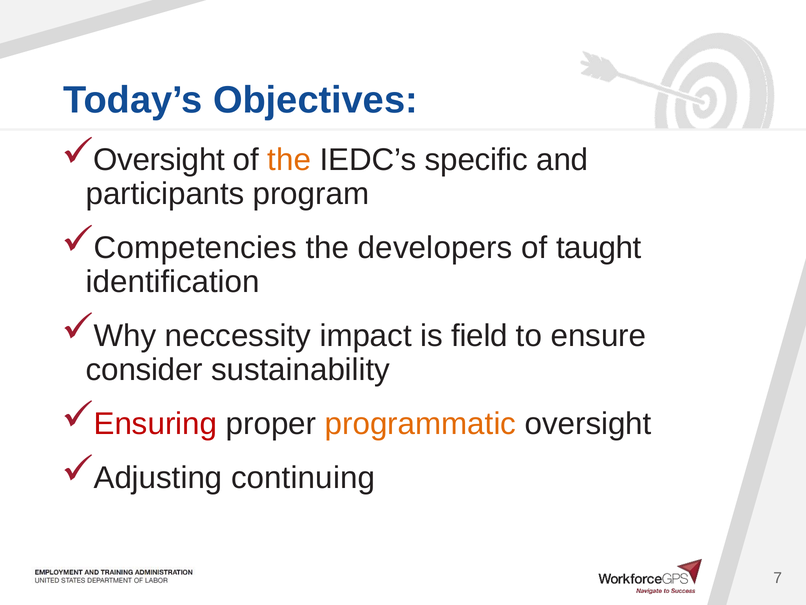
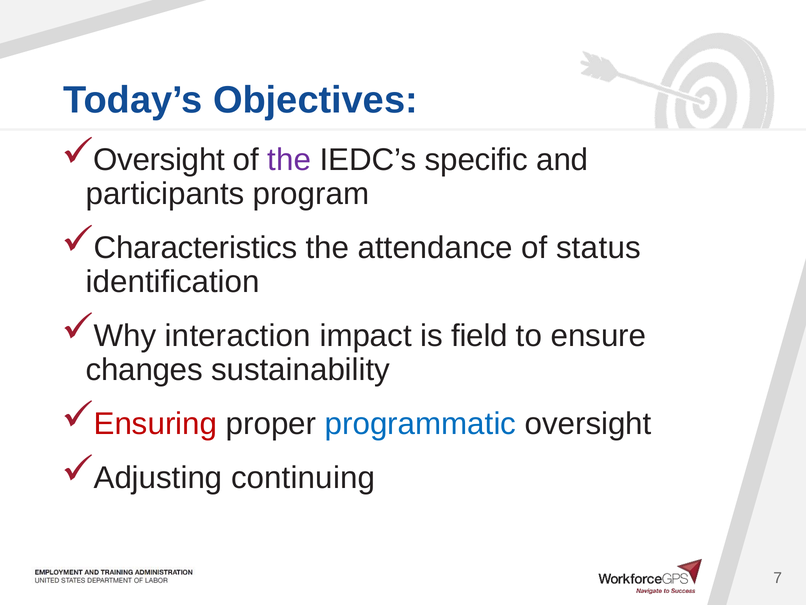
the colour: orange -> purple (289, 160)
Competencies: Competencies -> Characteristics (196, 248)
developers: developers -> attendance (435, 248)
taught: taught -> status (599, 248)
neccessity: neccessity -> interaction (238, 336)
consider: consider -> changes (144, 370)
programmatic colour: orange -> blue (420, 424)
